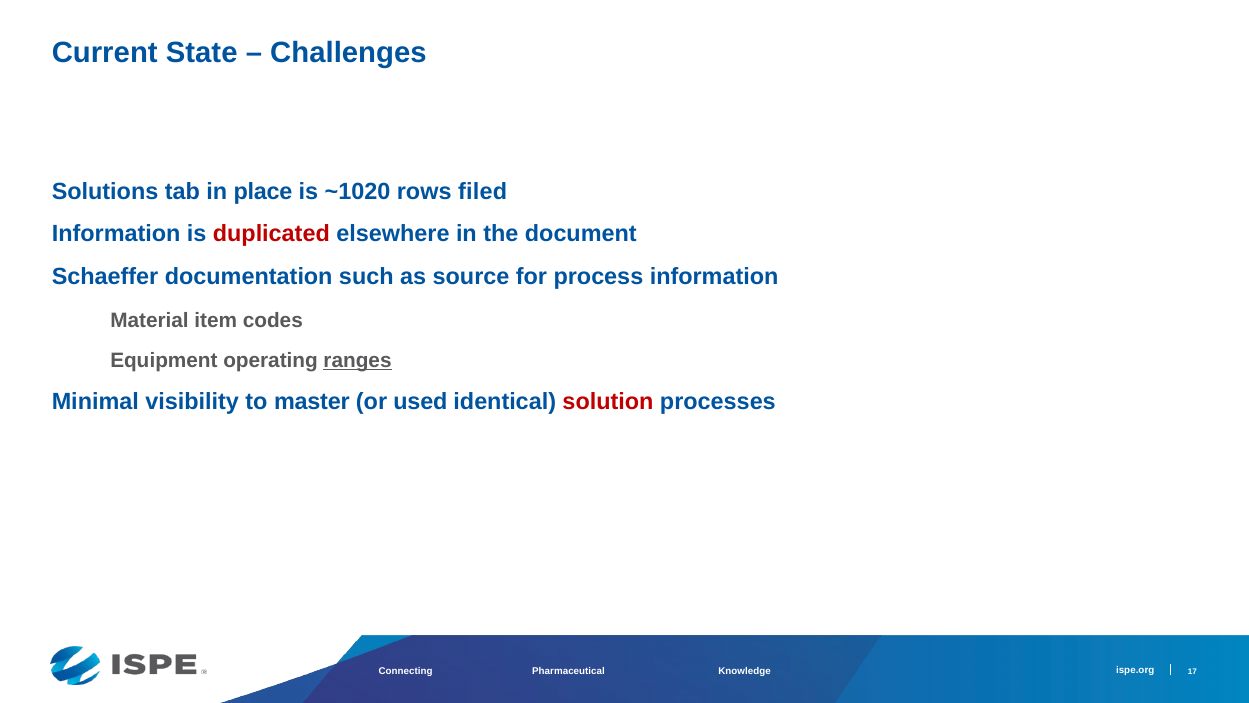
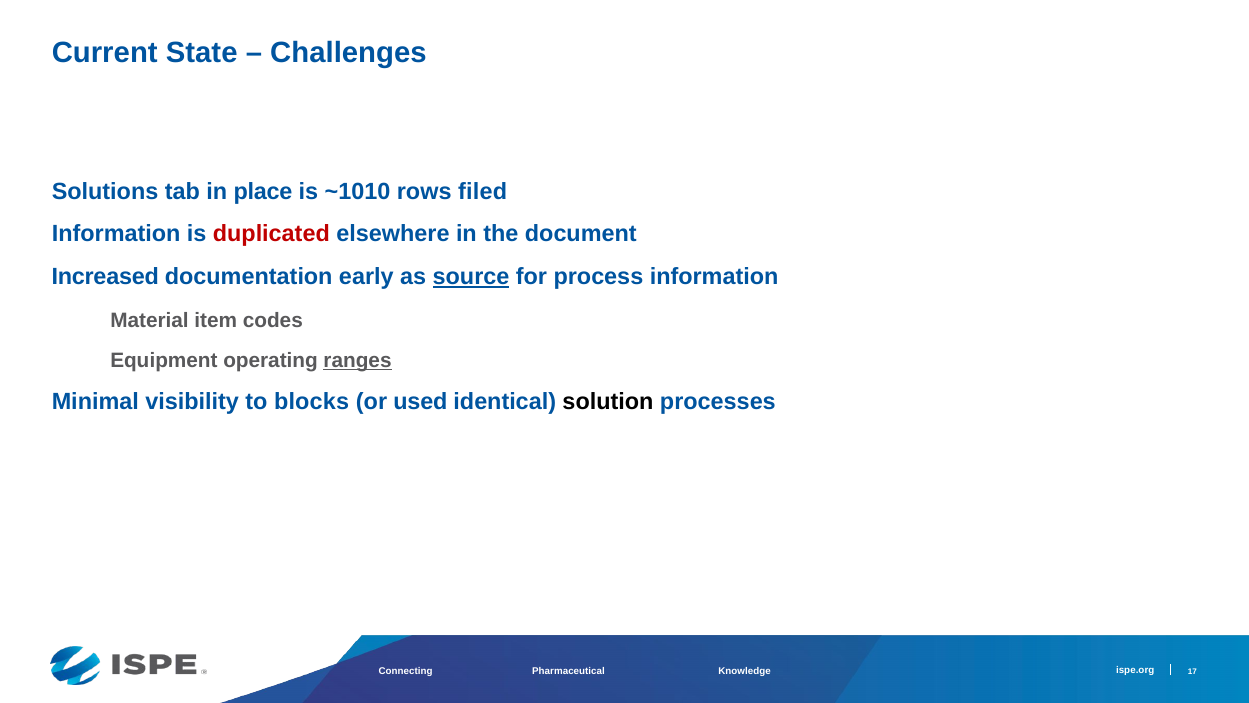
~1020: ~1020 -> ~1010 (358, 191)
Schaeffer: Schaeffer -> Increased (105, 277)
such: such -> early (366, 277)
source underline: none -> present (471, 277)
master: master -> blocks (312, 402)
solution colour: red -> black (608, 402)
